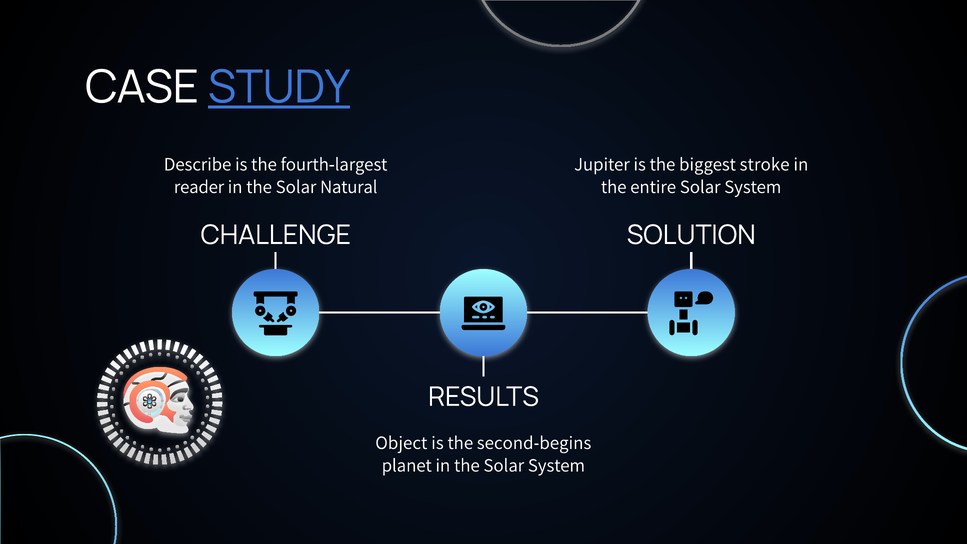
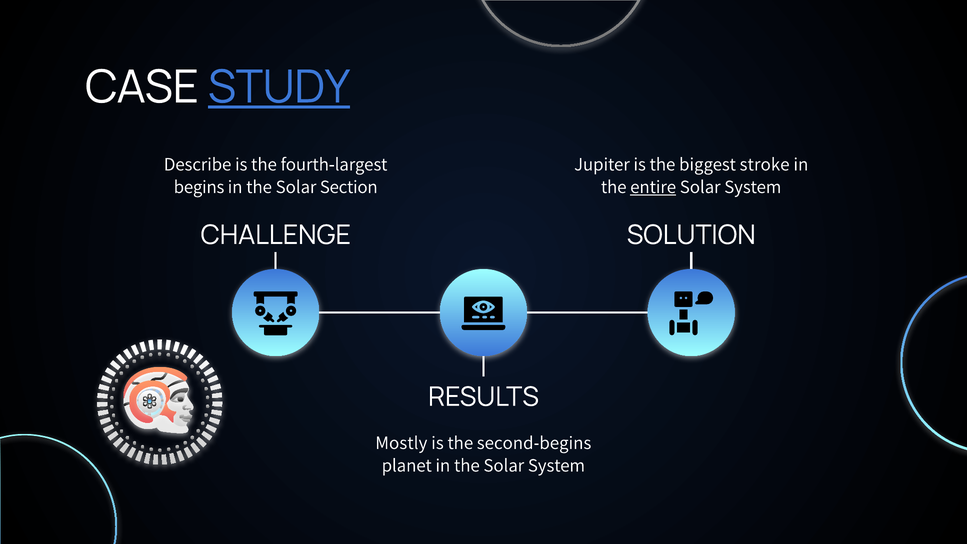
reader: reader -> begins (199, 187)
Natural: Natural -> Section (349, 187)
entire underline: none -> present (653, 187)
Object: Object -> Mostly (401, 443)
